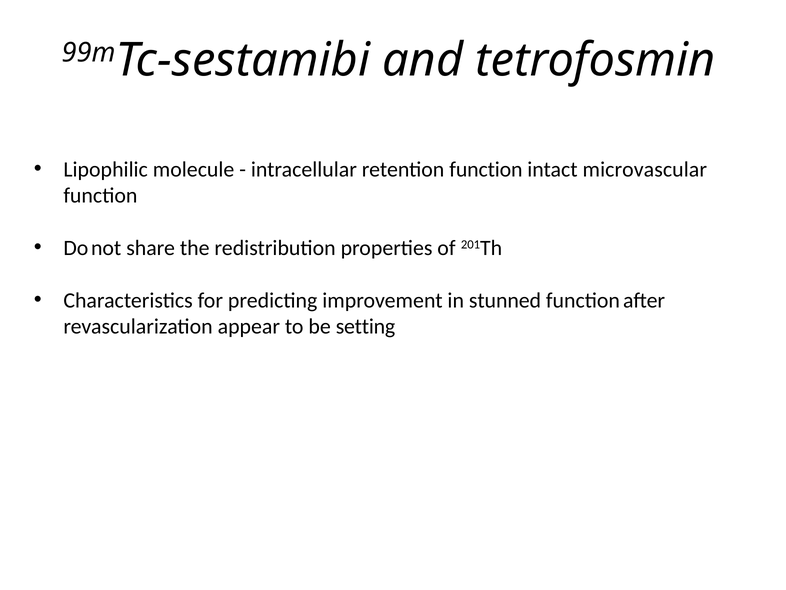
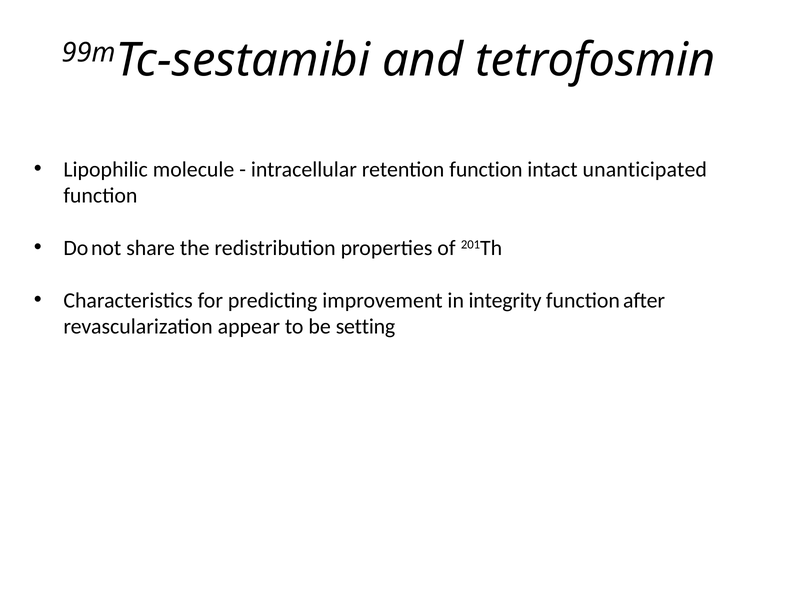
microvascular: microvascular -> unanticipated (645, 169)
stunned: stunned -> integrity (505, 300)
